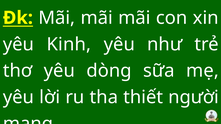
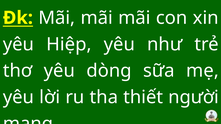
Kinh: Kinh -> Hiệp (69, 44)
